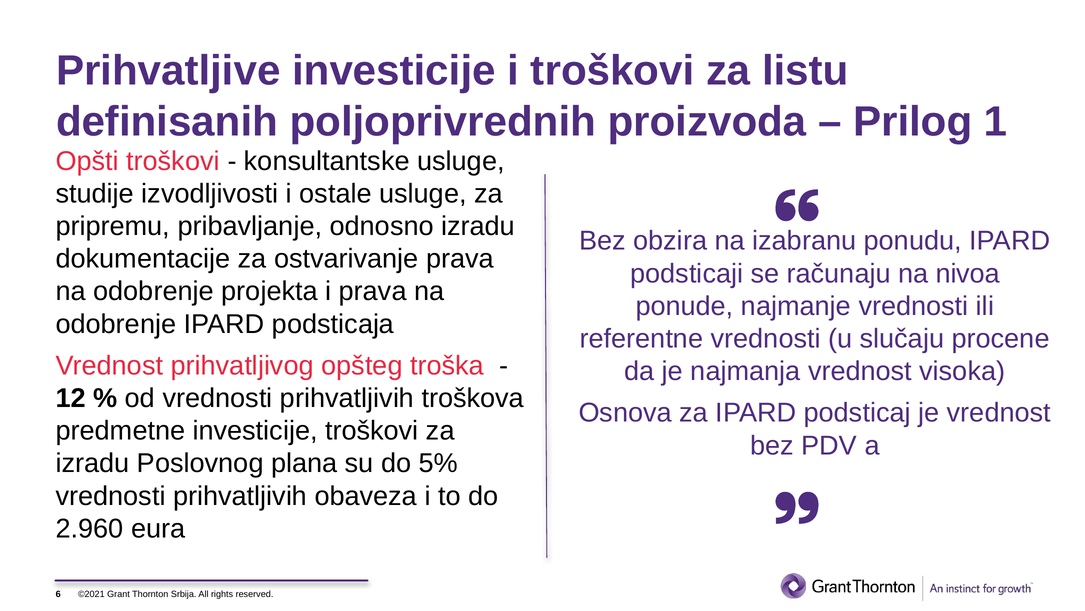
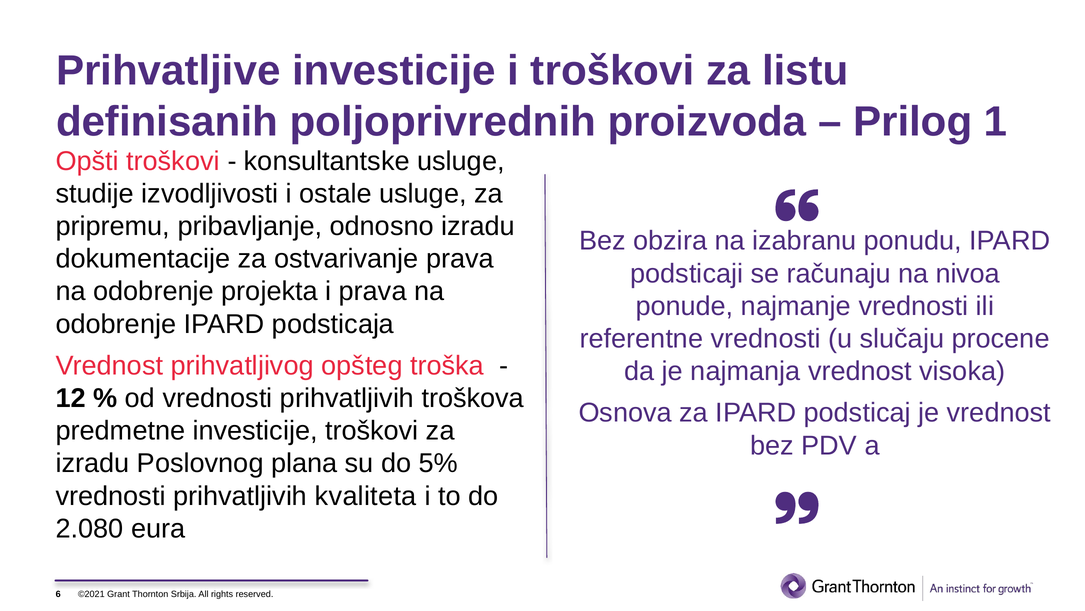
obaveza: obaveza -> kvaliteta (366, 496)
2.960: 2.960 -> 2.080 (90, 528)
